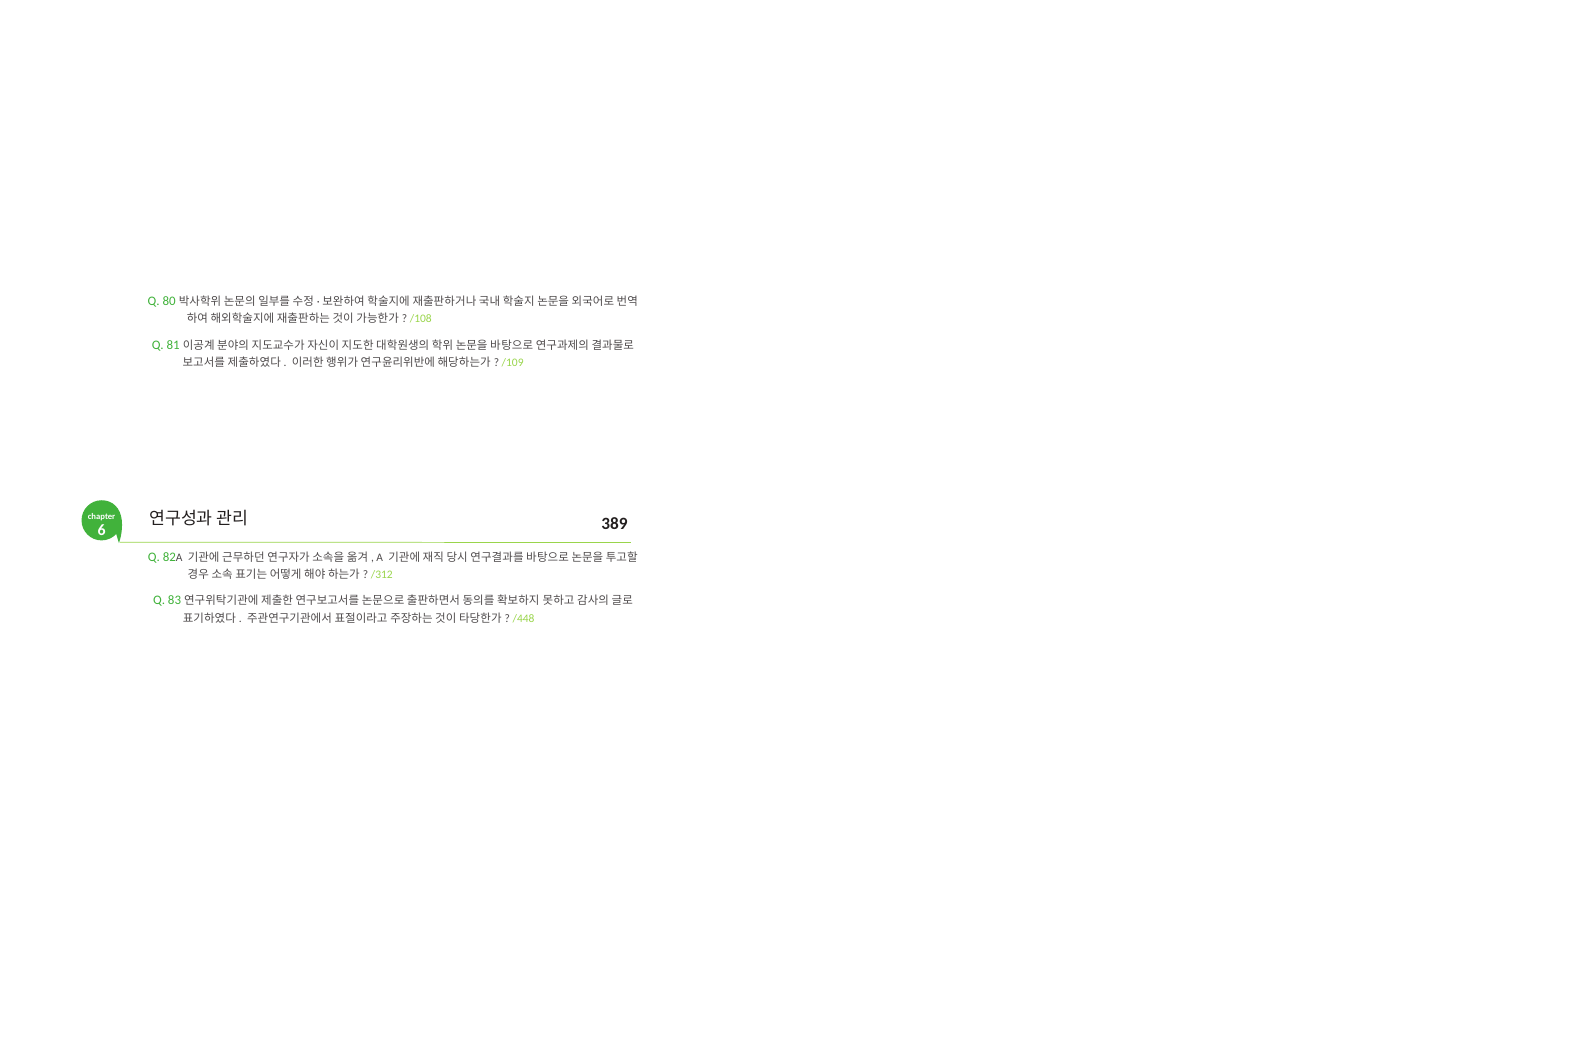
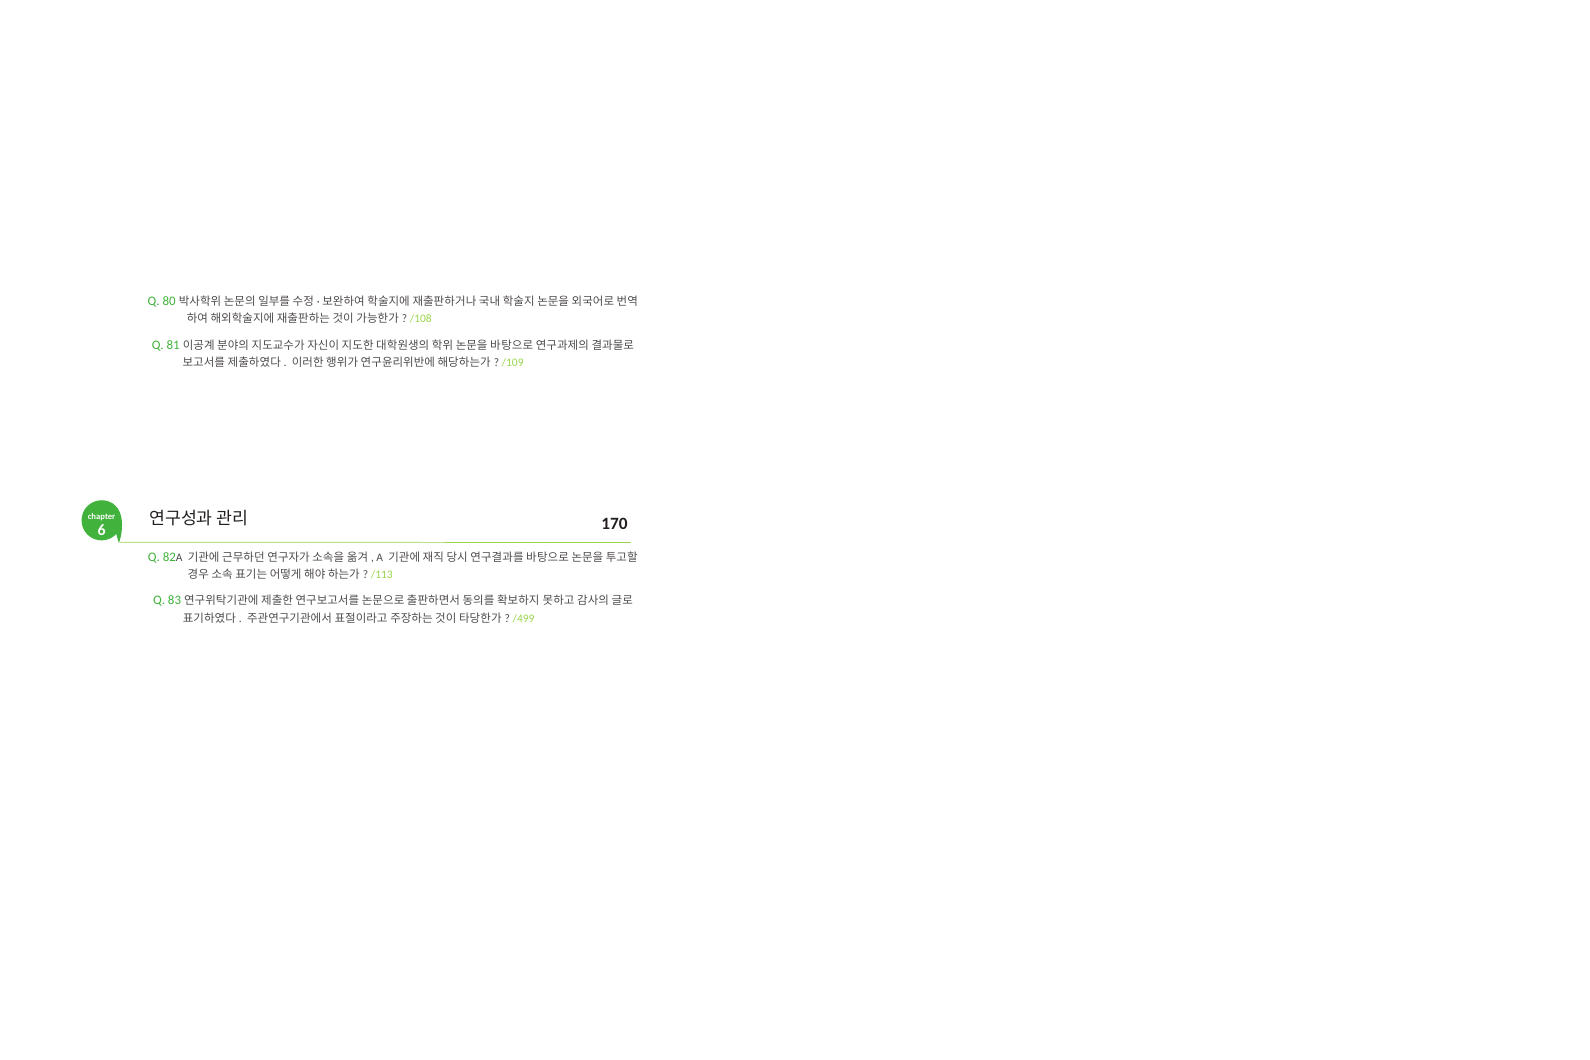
389: 389 -> 170 (614, 524)
/312: /312 -> /113 (382, 575)
/448: /448 -> /499 (524, 618)
